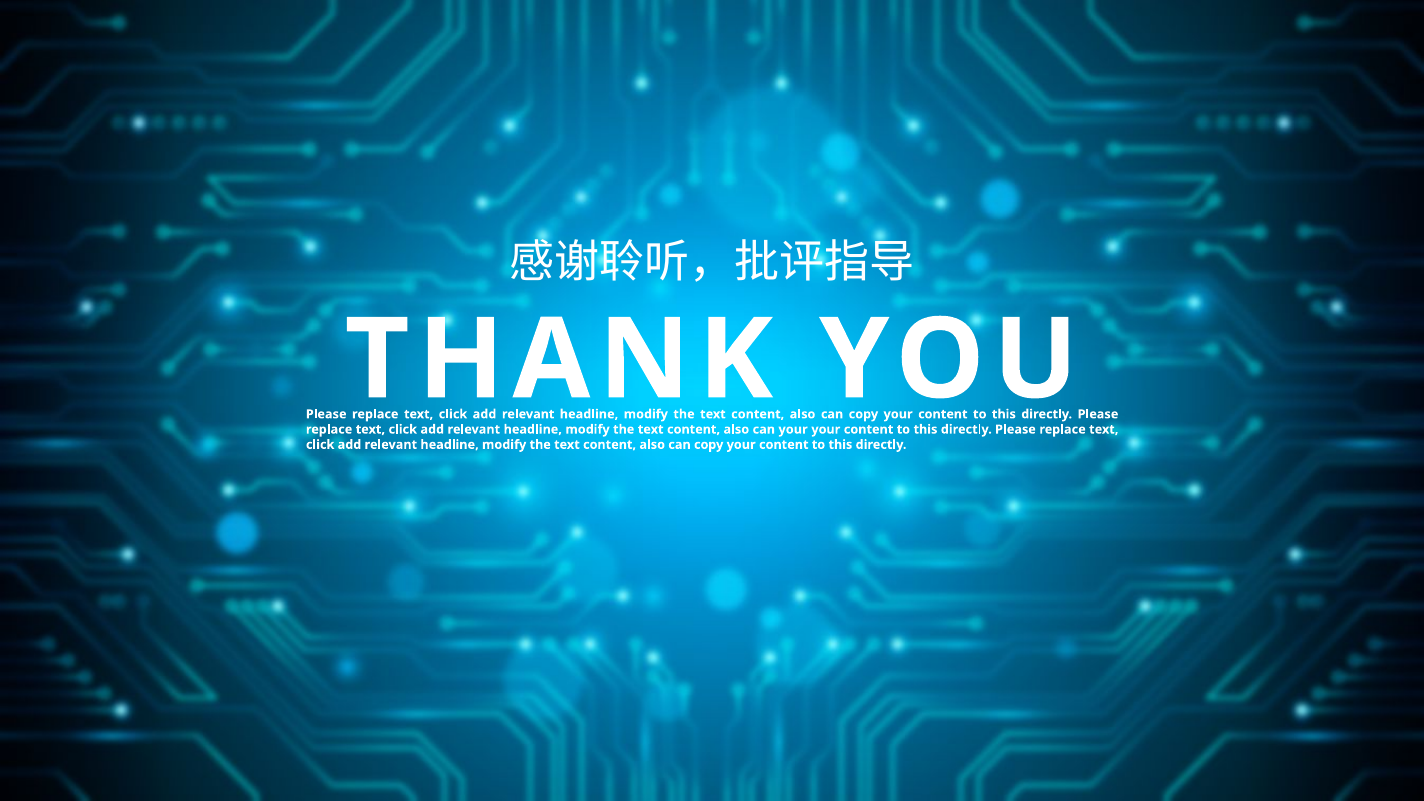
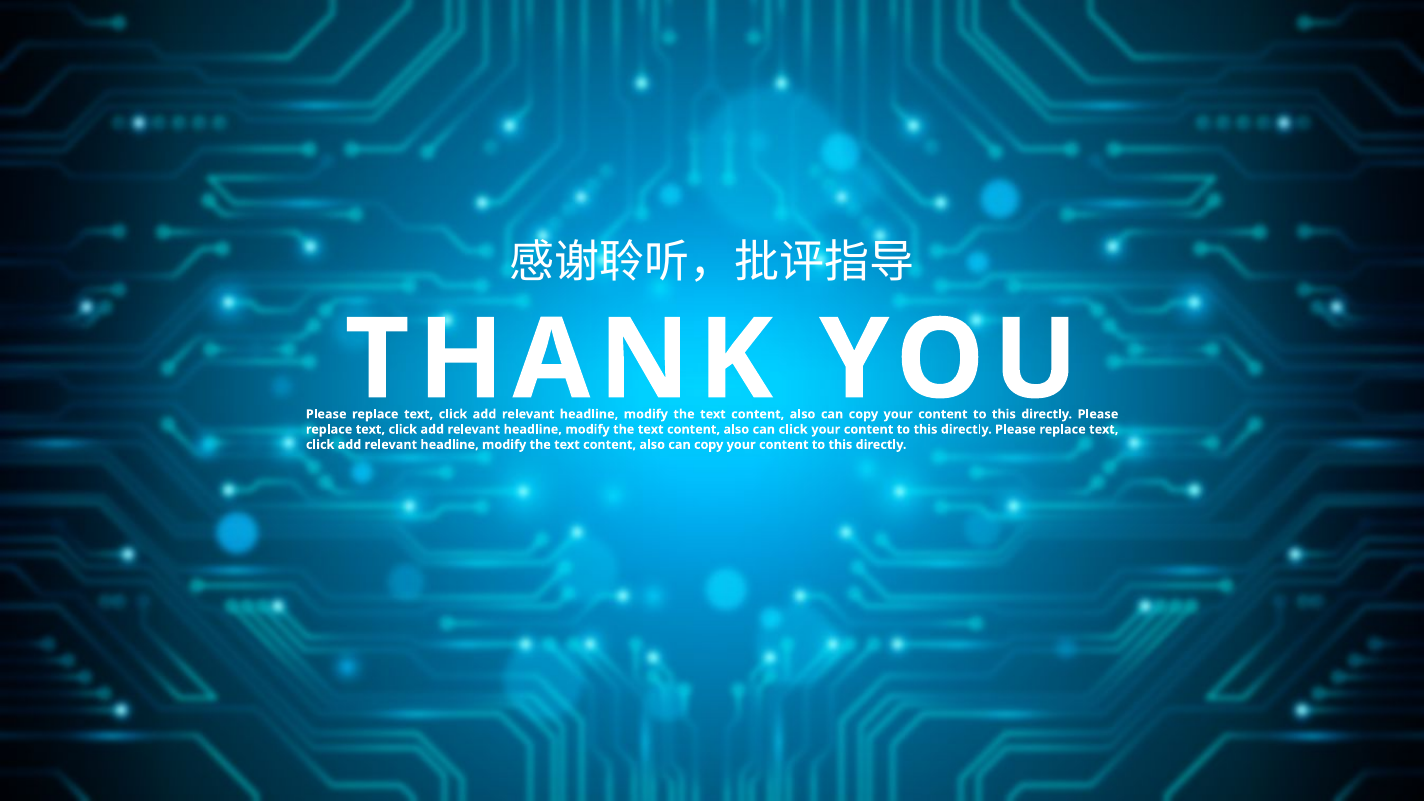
your: your -> click (793, 429)
